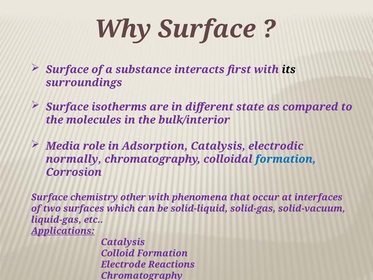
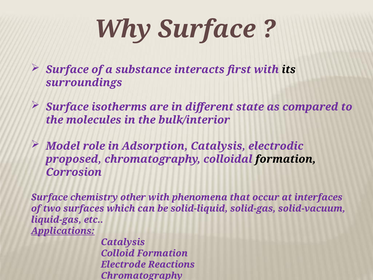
Media: Media -> Model (63, 146)
normally: normally -> proposed (74, 159)
formation colour: blue -> black (286, 159)
